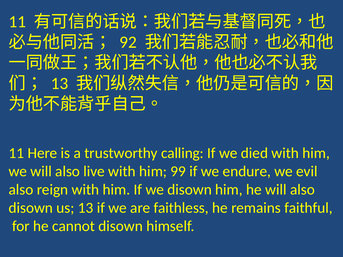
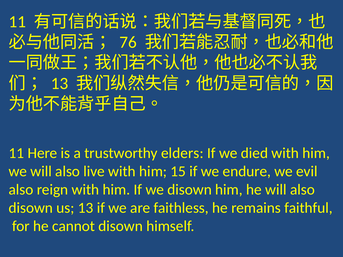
92: 92 -> 76 (128, 42)
calling: calling -> elders (182, 153)
99: 99 -> 15 (178, 172)
